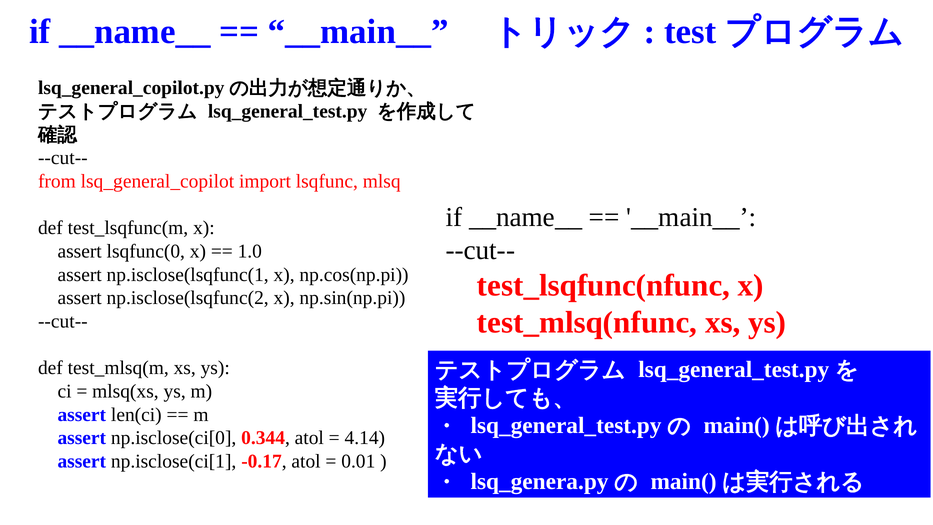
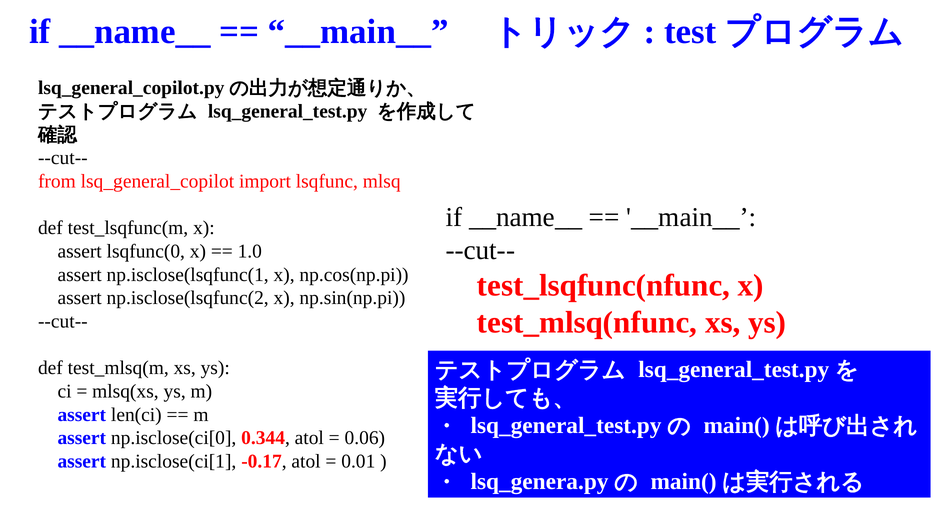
4.14: 4.14 -> 0.06 (365, 438)
